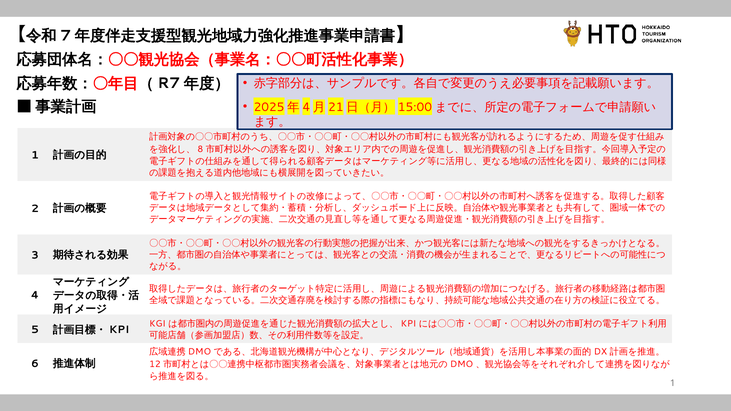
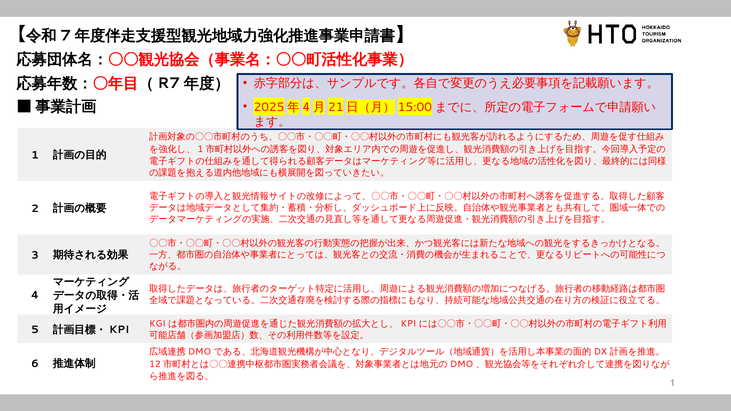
8: 8 -> 1 (200, 149)
